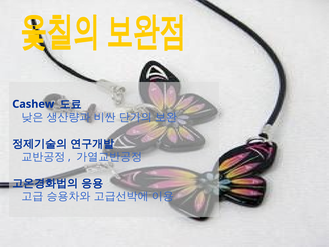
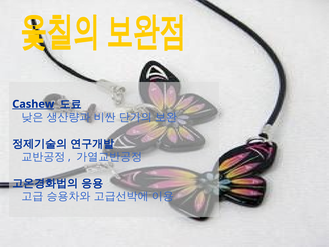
Cashew underline: none -> present (33, 104)
